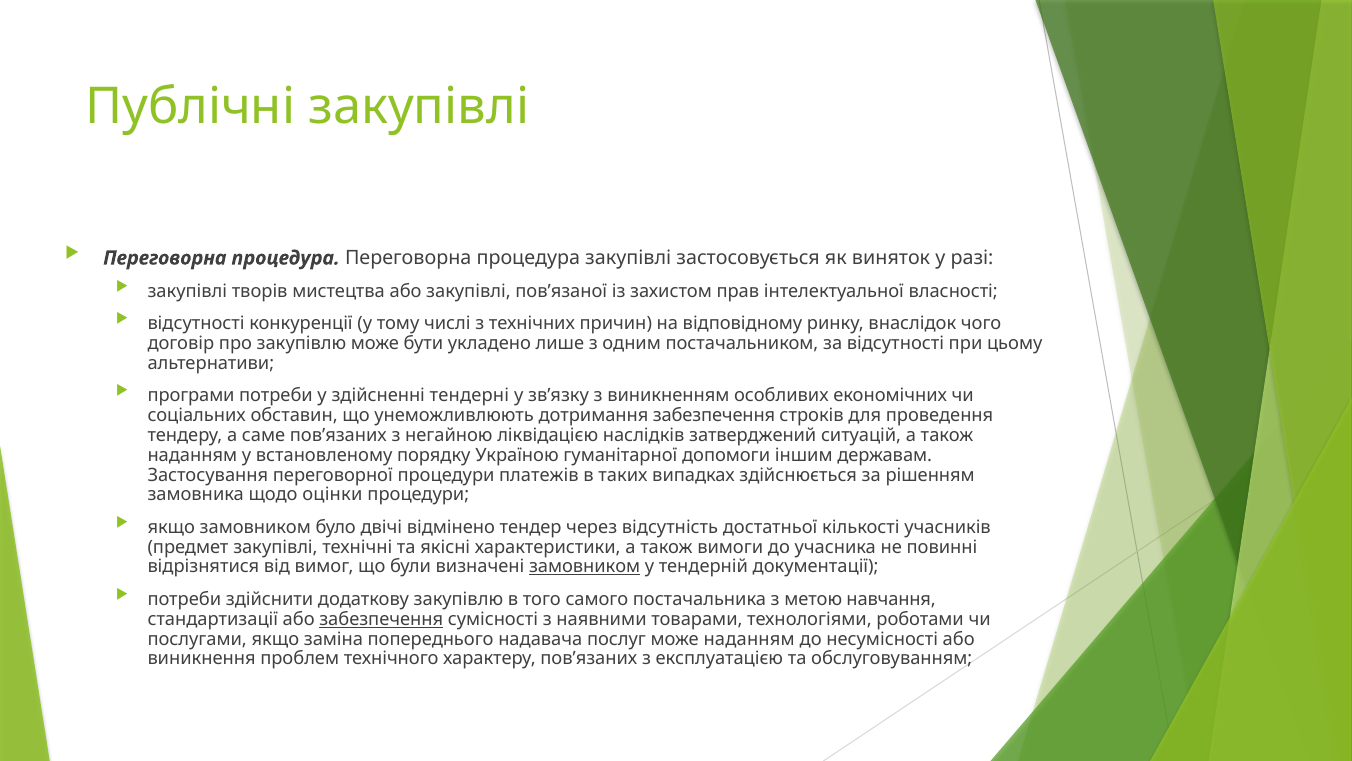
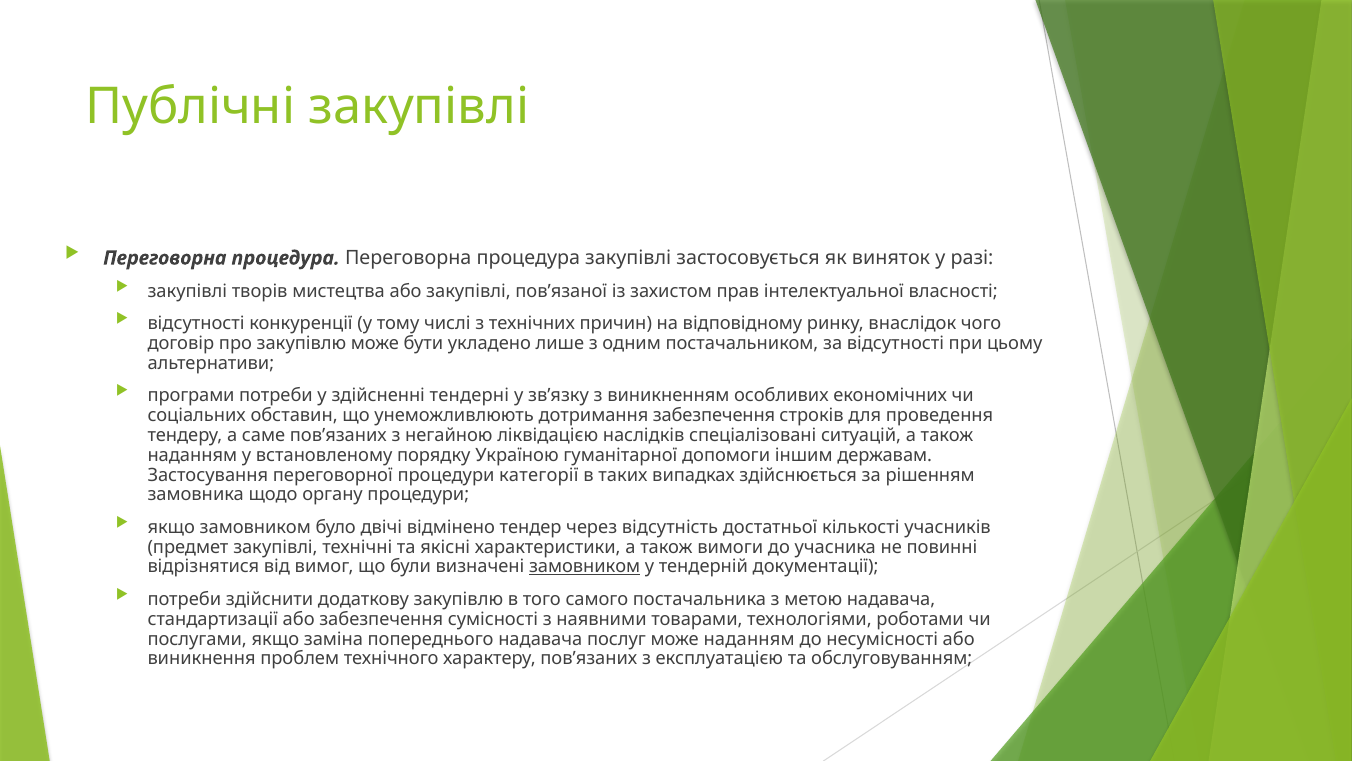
затверджений: затверджений -> спеціалізовані (753, 435)
платежів: платежів -> категорії (539, 475)
оцінки: оцінки -> органу (333, 494)
метою навчання: навчання -> надавача (891, 599)
забезпечення underline: present -> none (381, 619)
